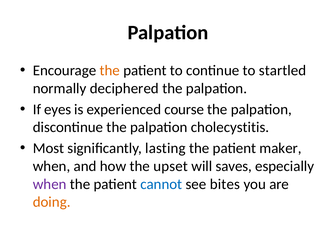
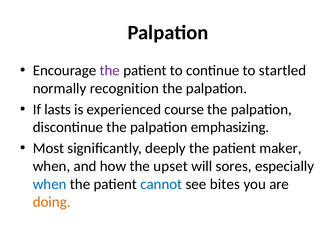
the colour: orange -> purple (110, 70)
deciphered: deciphered -> recognition (124, 88)
eyes: eyes -> lasts (58, 109)
cholecystitis: cholecystitis -> emphasizing (230, 127)
lasting: lasting -> deeply (165, 148)
saves: saves -> sores (234, 166)
when colour: purple -> blue (50, 184)
